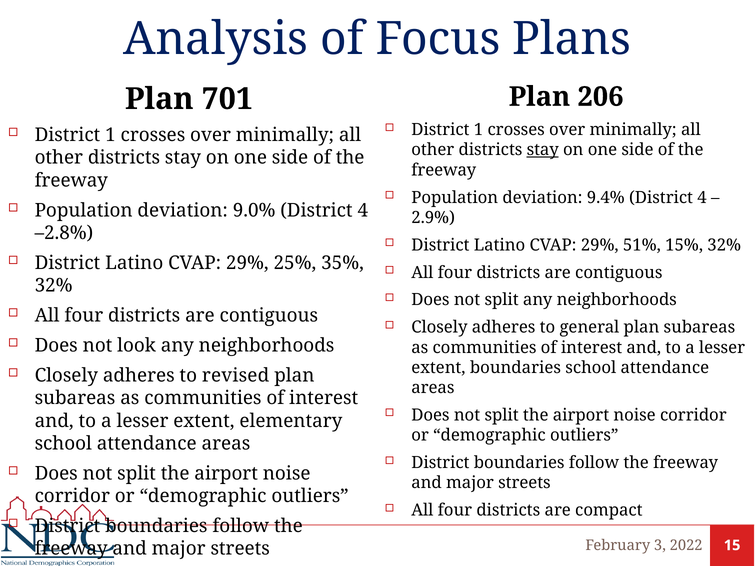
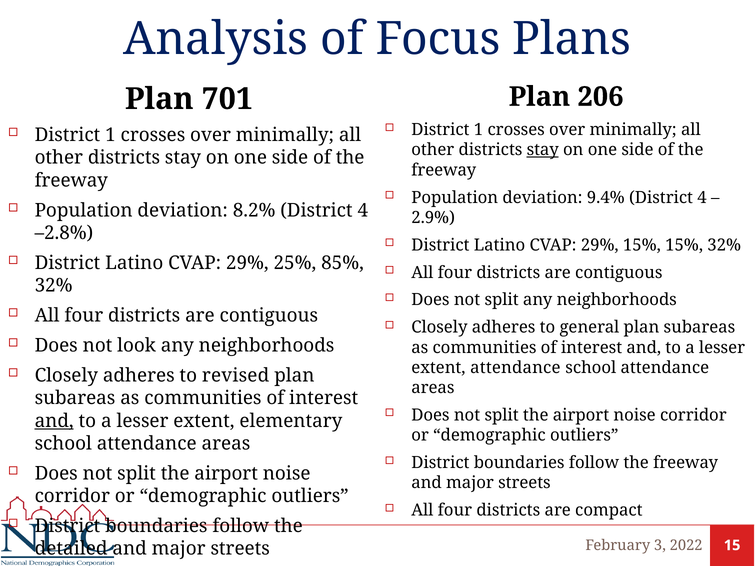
9.0%: 9.0% -> 8.2% (254, 210)
29% 51%: 51% -> 15% (642, 245)
35%: 35% -> 85% (343, 263)
extent boundaries: boundaries -> attendance (515, 368)
and underline: none -> present (54, 421)
freeway: freeway -> detailed (71, 549)
